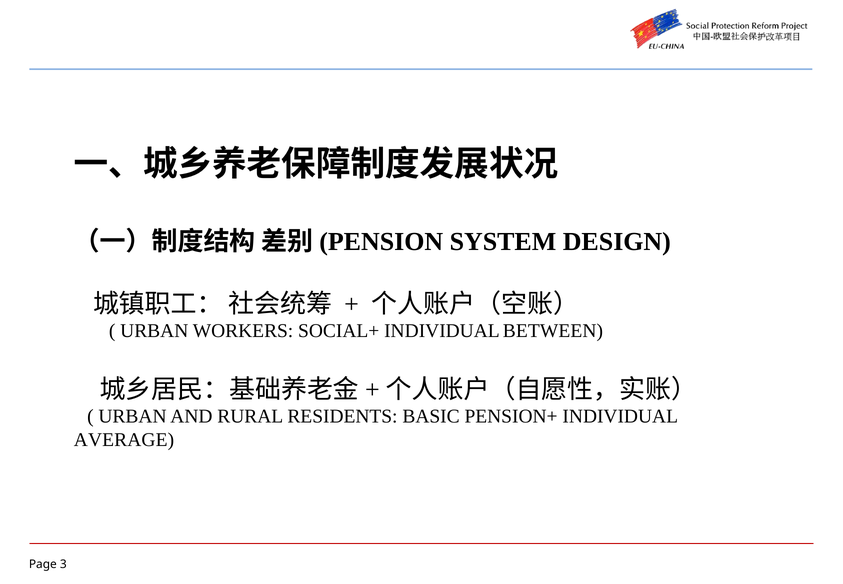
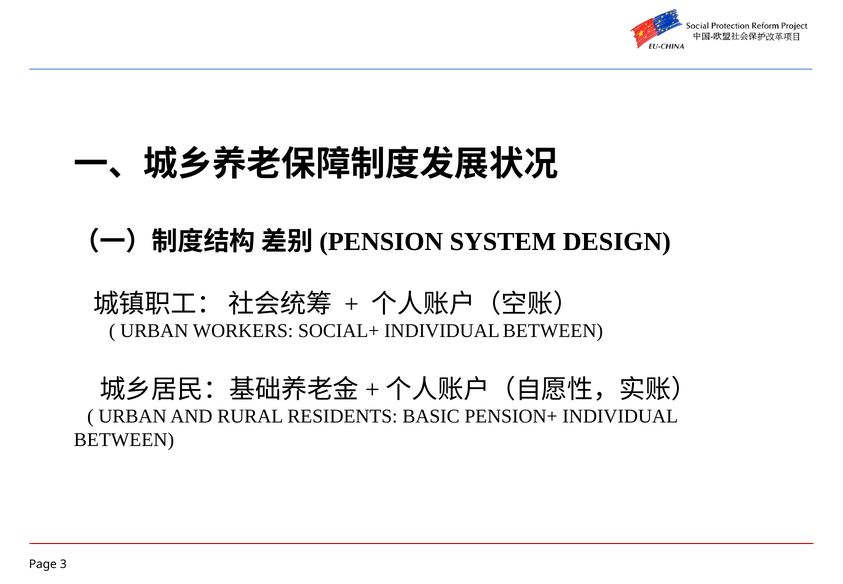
AVERAGE: AVERAGE -> BETWEEN (124, 440)
